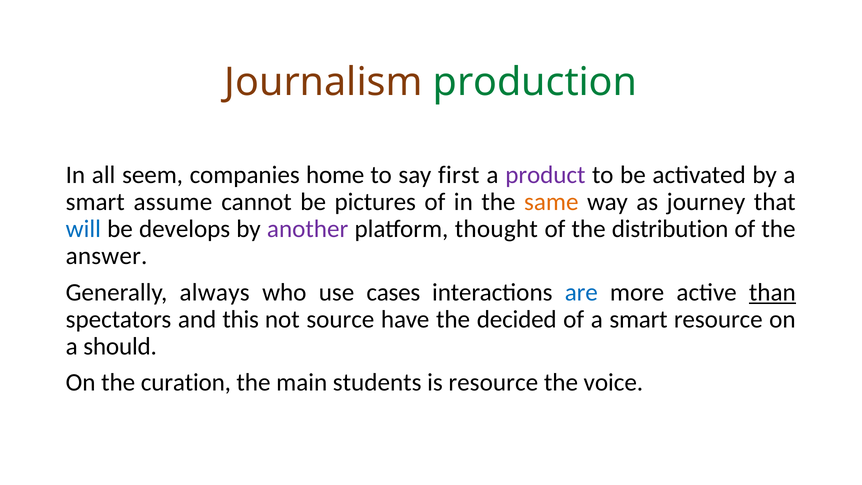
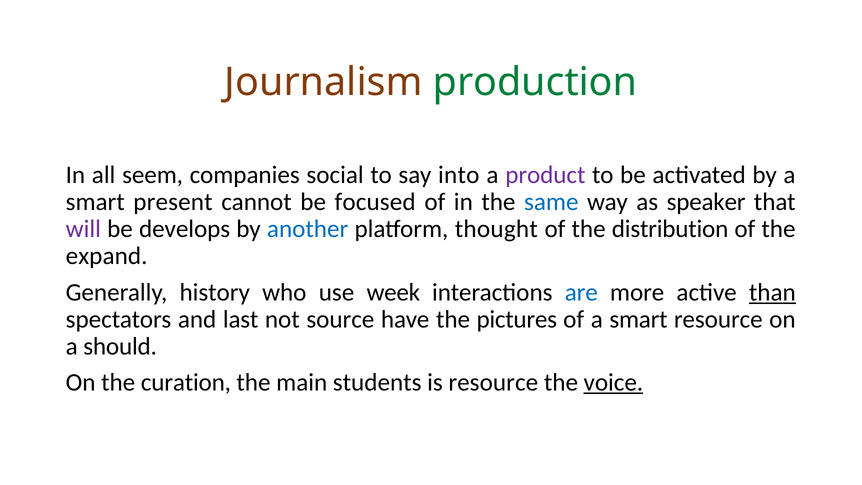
home: home -> social (335, 175)
first: first -> into (459, 175)
assume: assume -> present (173, 202)
pictures: pictures -> focused (375, 202)
same colour: orange -> blue (551, 202)
journey: journey -> speaker (706, 202)
will colour: blue -> purple (83, 229)
another colour: purple -> blue (308, 229)
answer: answer -> expand (107, 256)
always: always -> history (215, 292)
cases: cases -> week (393, 292)
this: this -> last (241, 319)
decided: decided -> pictures (517, 319)
voice underline: none -> present (613, 382)
